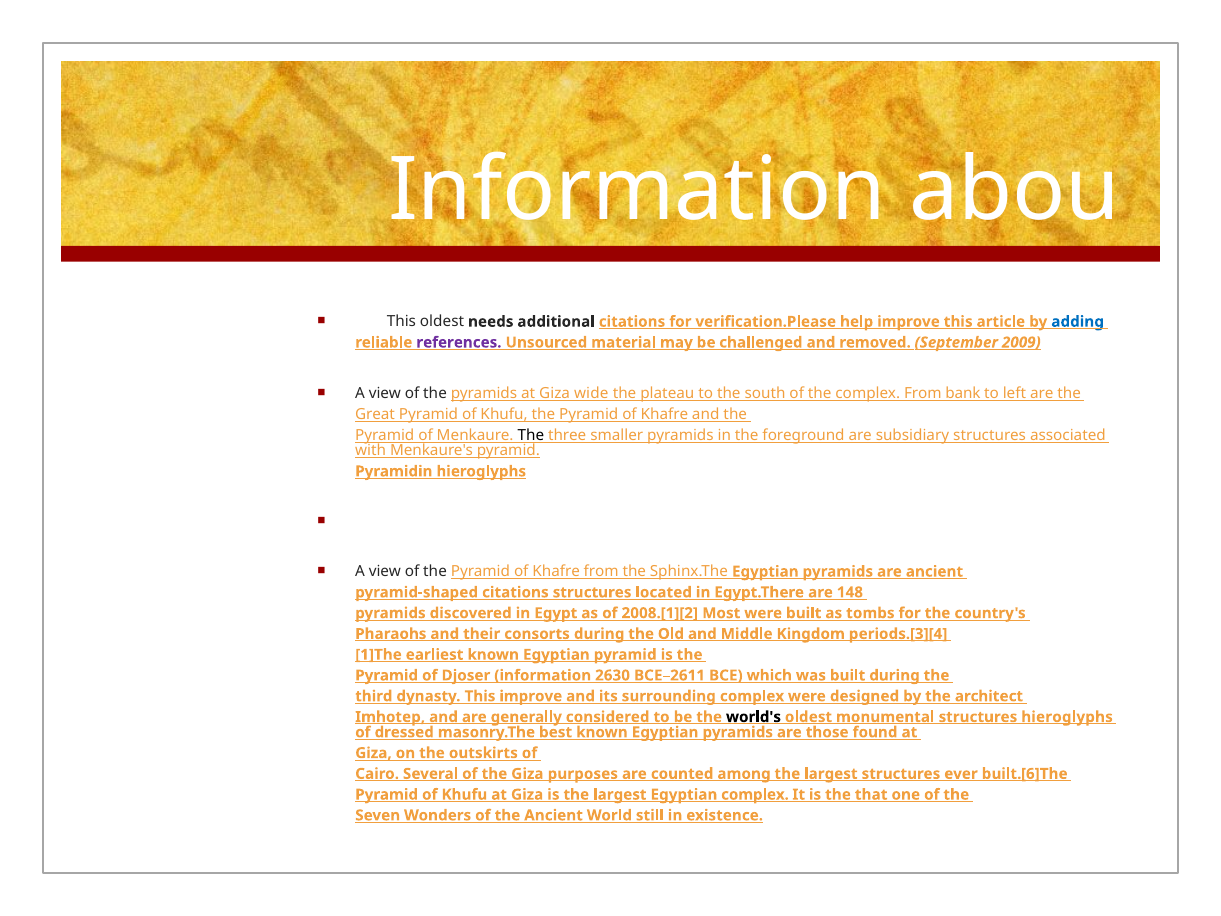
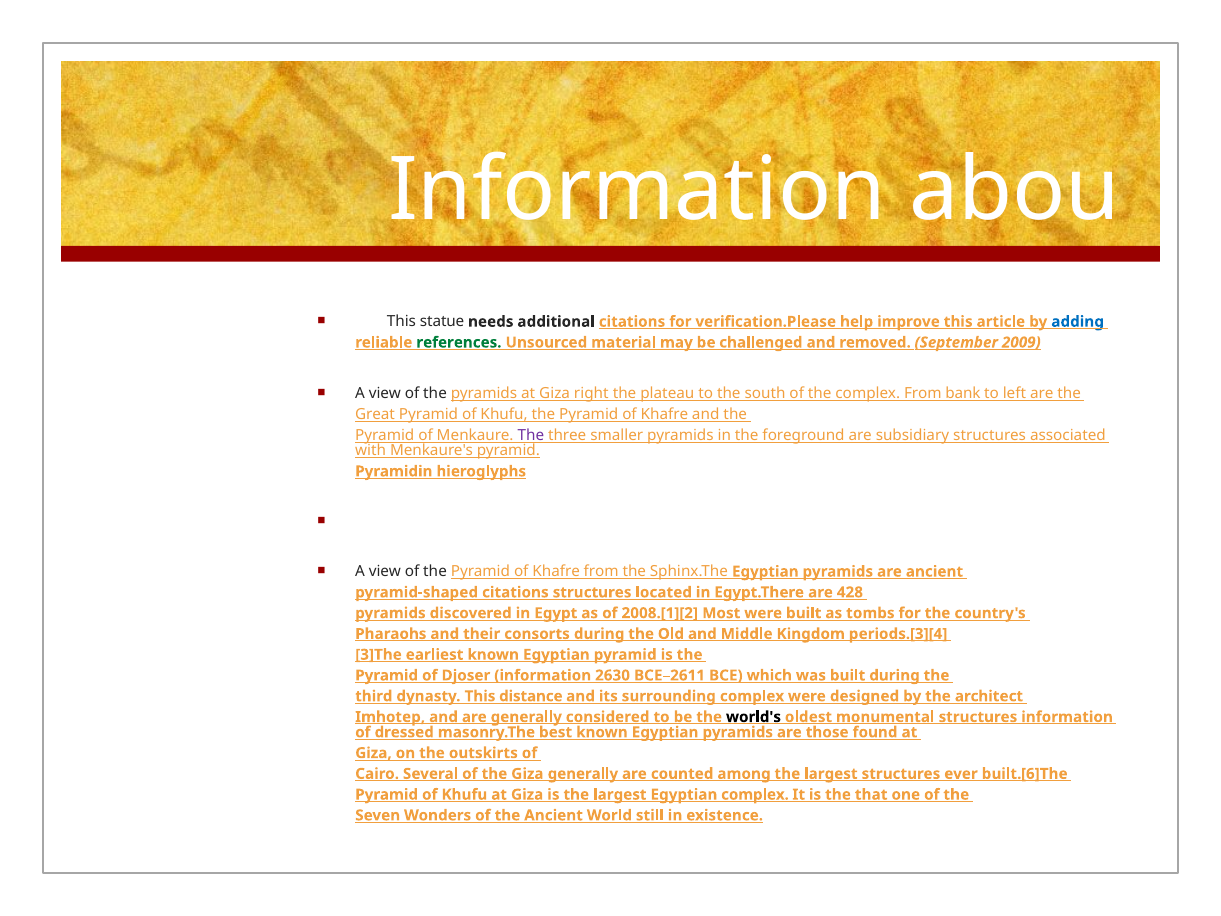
This oldest: oldest -> statue (442, 322)
references colour: purple -> green (459, 342)
wide: wide -> right (591, 394)
The colour: black -> purple (531, 435)
148: 148 -> 428 (850, 592)
1]The: 1]The -> 3]The (379, 654)
This improve: improve -> distance (531, 696)
structures hieroglyphs: hieroglyphs -> information (1067, 717)
Giza purposes: purposes -> generally (583, 774)
